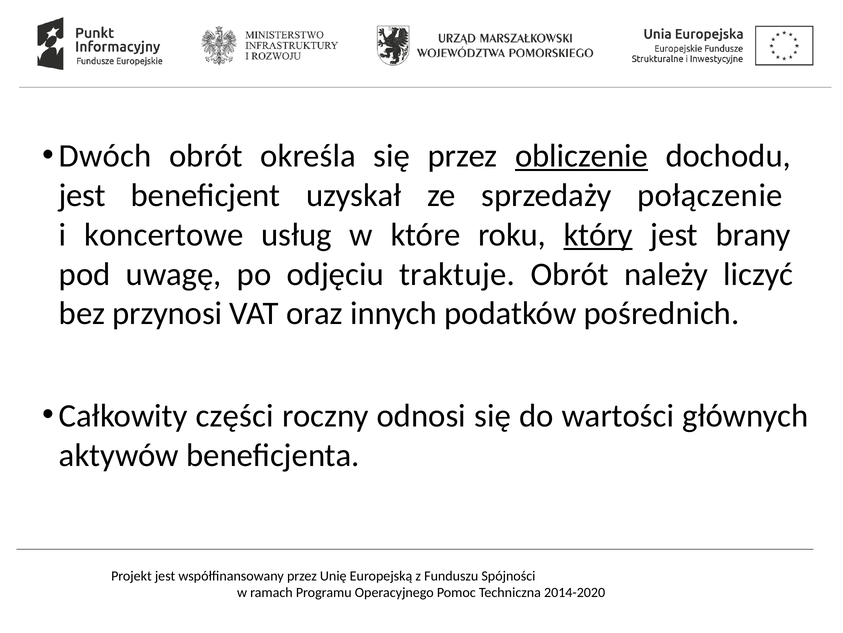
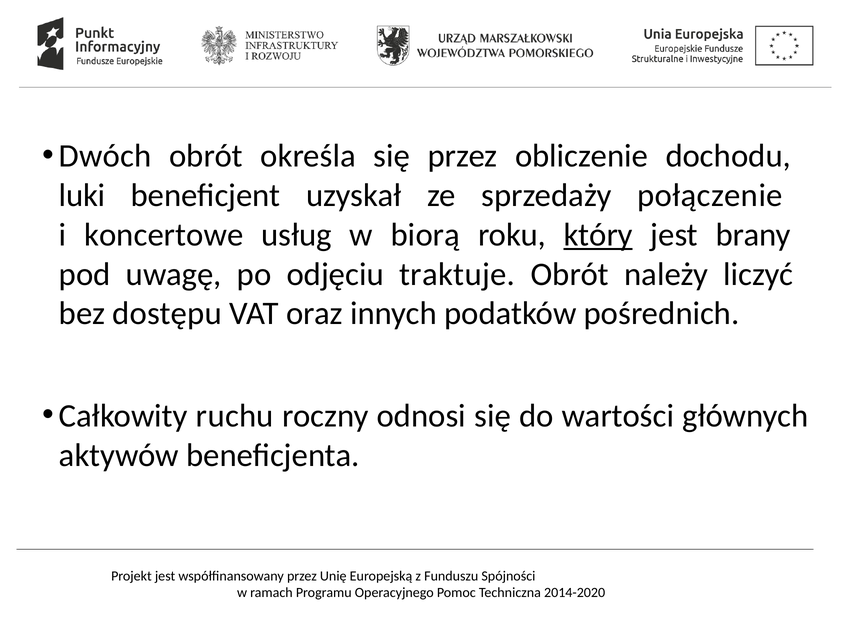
obliczenie underline: present -> none (582, 156)
jest: jest -> luki (82, 195)
które: które -> biorą (425, 235)
przynosi: przynosi -> dostępu (167, 313)
części: części -> ruchu (235, 415)
